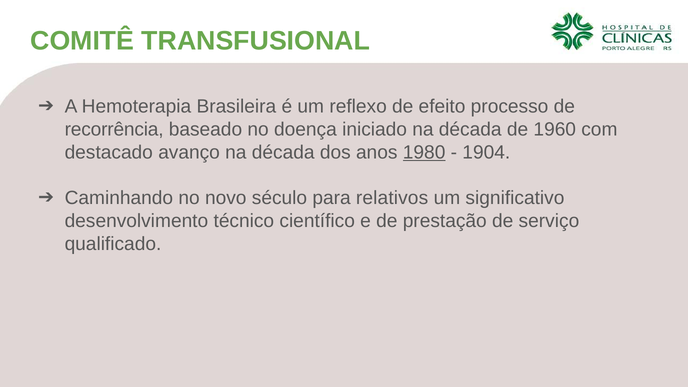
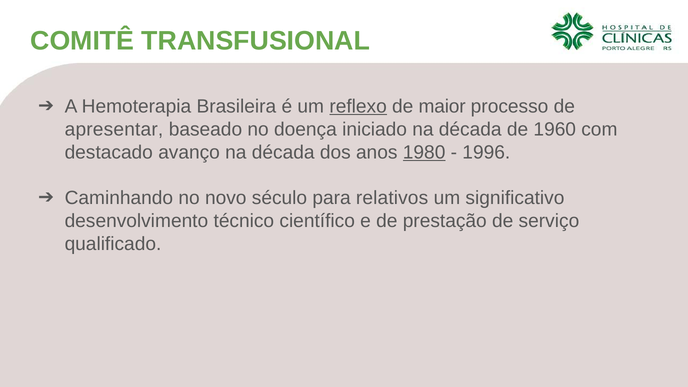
reflexo underline: none -> present (358, 106)
efeito: efeito -> maior (442, 106)
recorrência: recorrência -> apresentar (114, 129)
1904: 1904 -> 1996 (486, 152)
